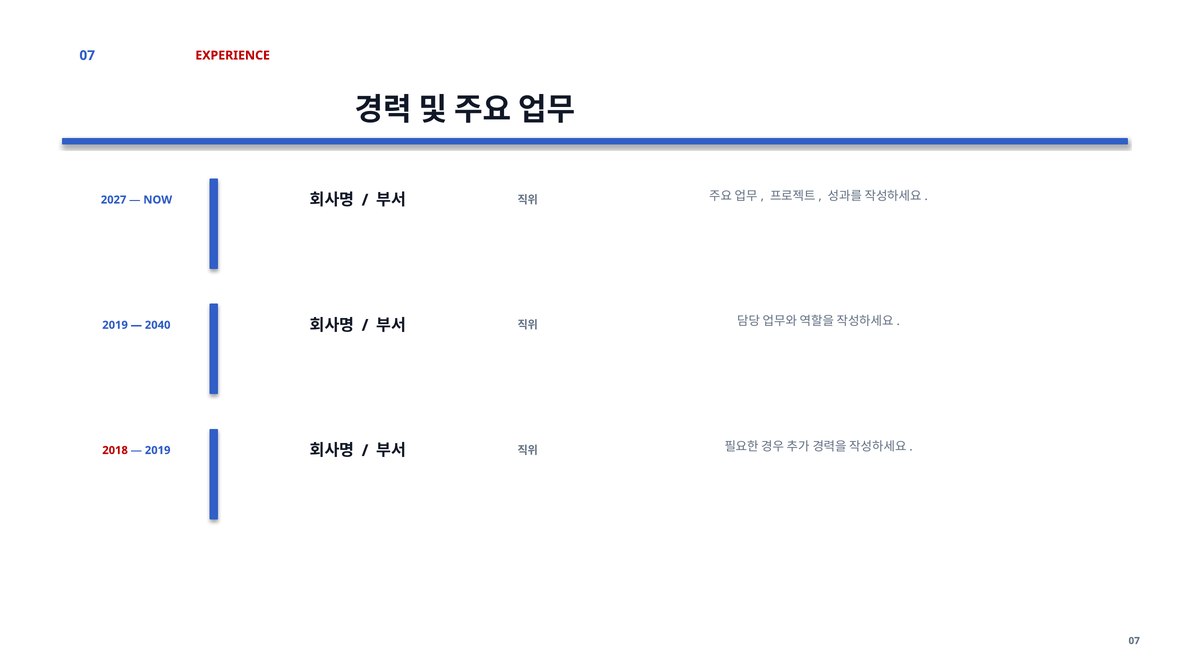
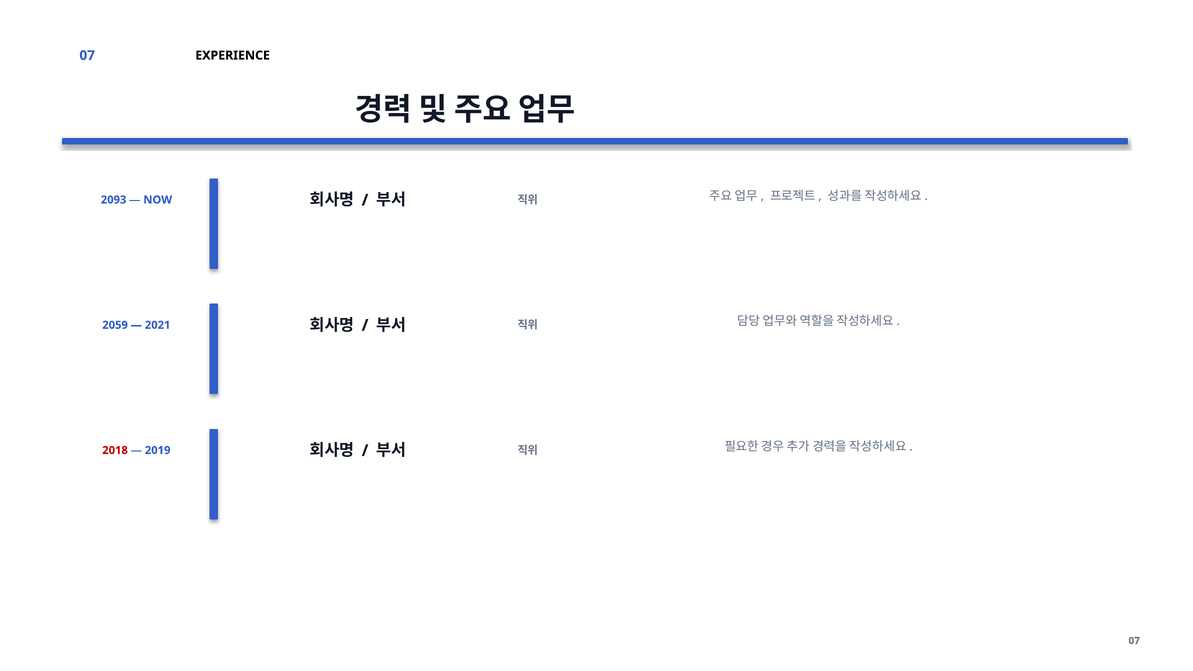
EXPERIENCE colour: red -> black (233, 55)
2027: 2027 -> 2093 (114, 200)
2019: 2019 -> 2059 (115, 325)
2040: 2040 -> 2021 (158, 325)
